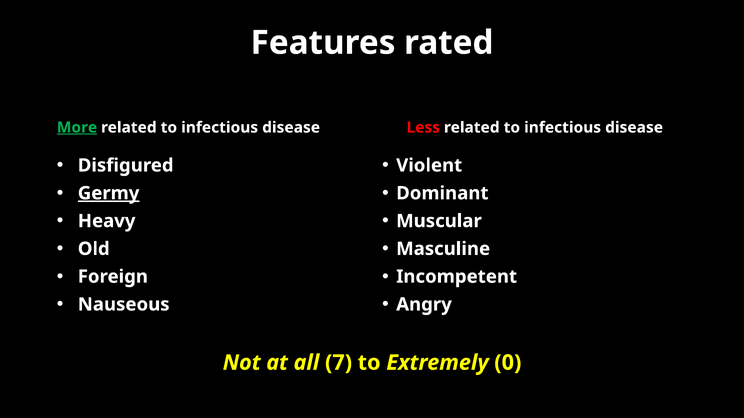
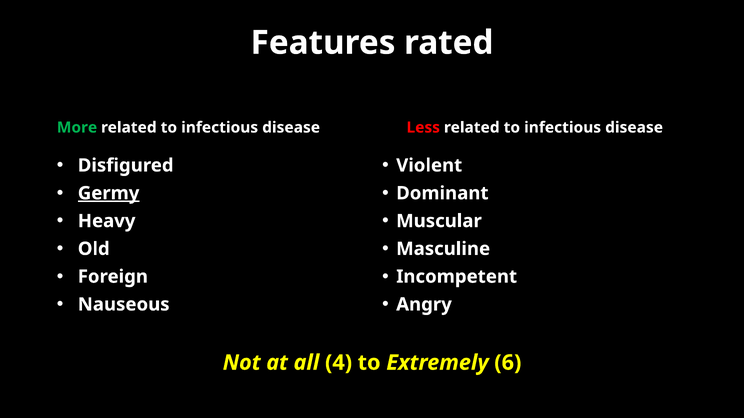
More underline: present -> none (77, 128)
7: 7 -> 4 (339, 363)
0: 0 -> 6 (508, 363)
